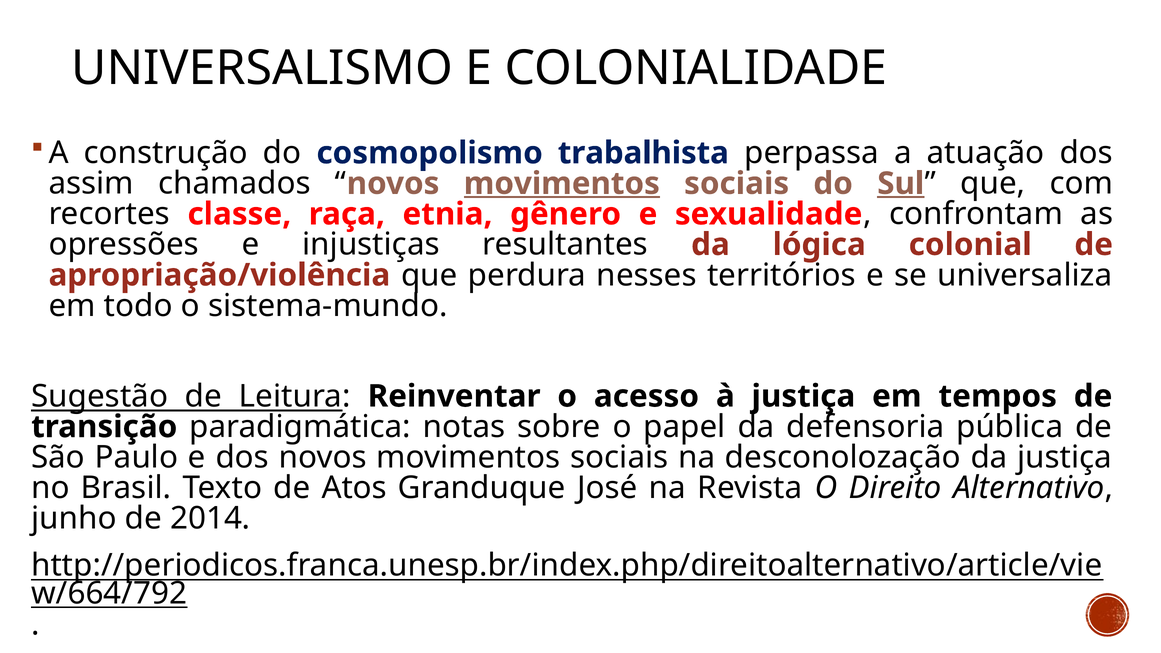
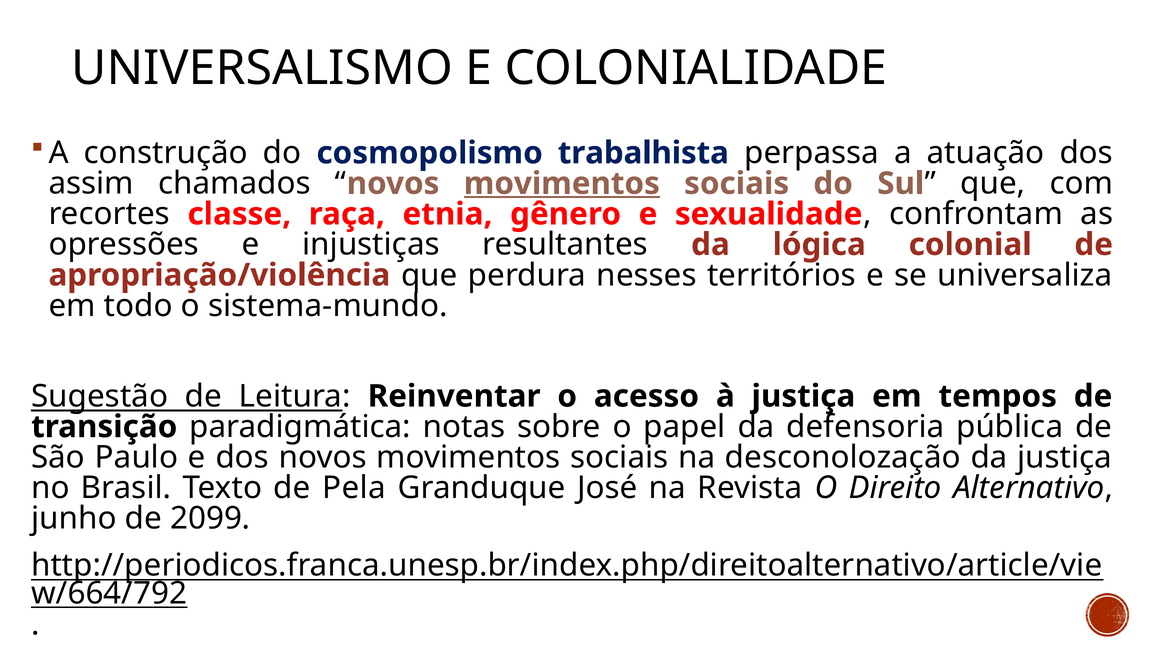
Sul underline: present -> none (901, 184)
Atos: Atos -> Pela (354, 488)
2014: 2014 -> 2099 (210, 518)
